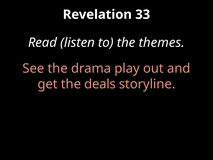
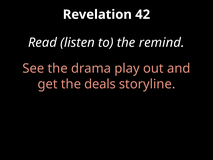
33: 33 -> 42 (143, 15)
themes: themes -> remind (162, 43)
